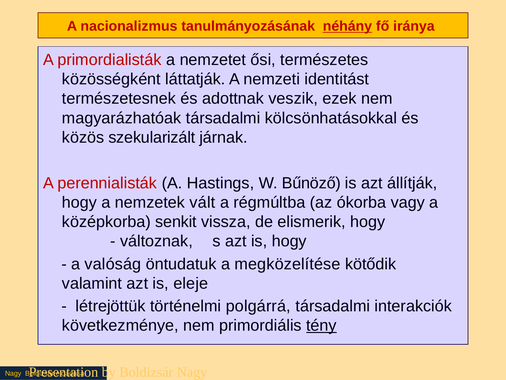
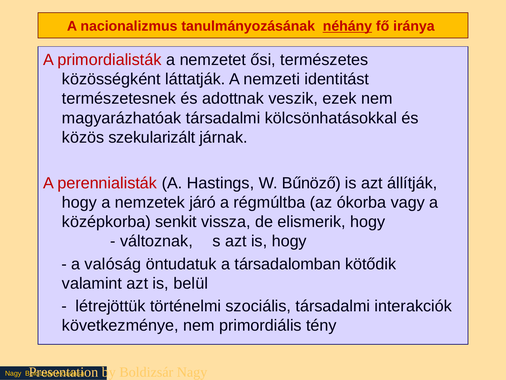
vált: vált -> járó (203, 202)
megközelítése: megközelítése -> társadalomban (288, 264)
eleje: eleje -> belül (191, 283)
polgárrá: polgárrá -> szociális (258, 306)
tény underline: present -> none (321, 325)
